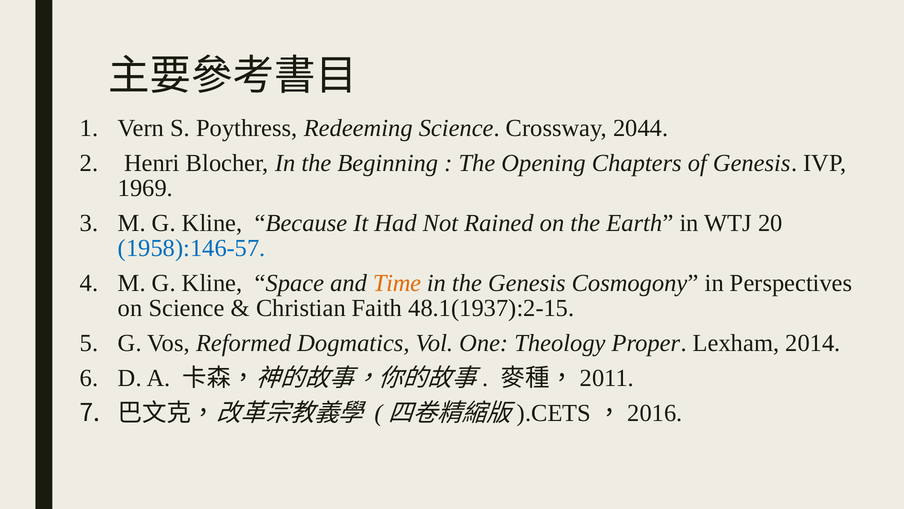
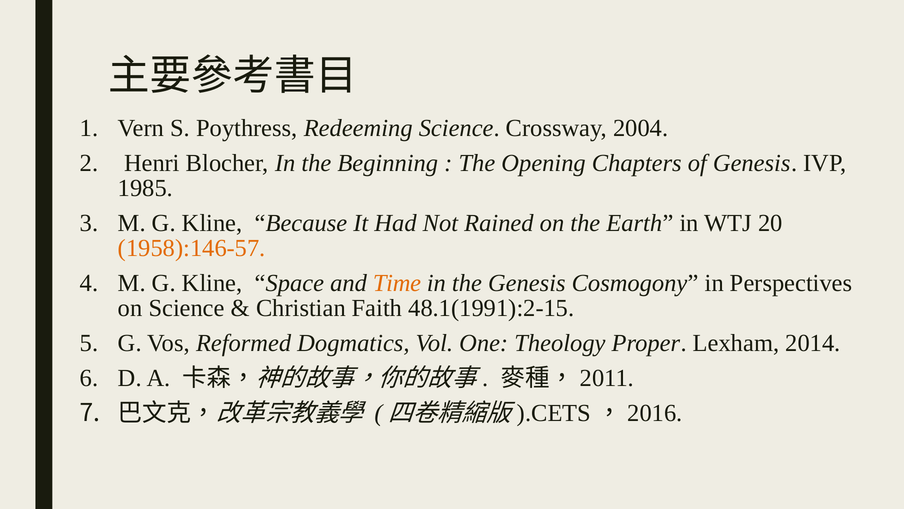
2044: 2044 -> 2004 (641, 128)
1969: 1969 -> 1985 (145, 188)
1958):146-57 colour: blue -> orange (192, 248)
48.1(1937):2-15: 48.1(1937):2-15 -> 48.1(1991):2-15 (491, 308)
